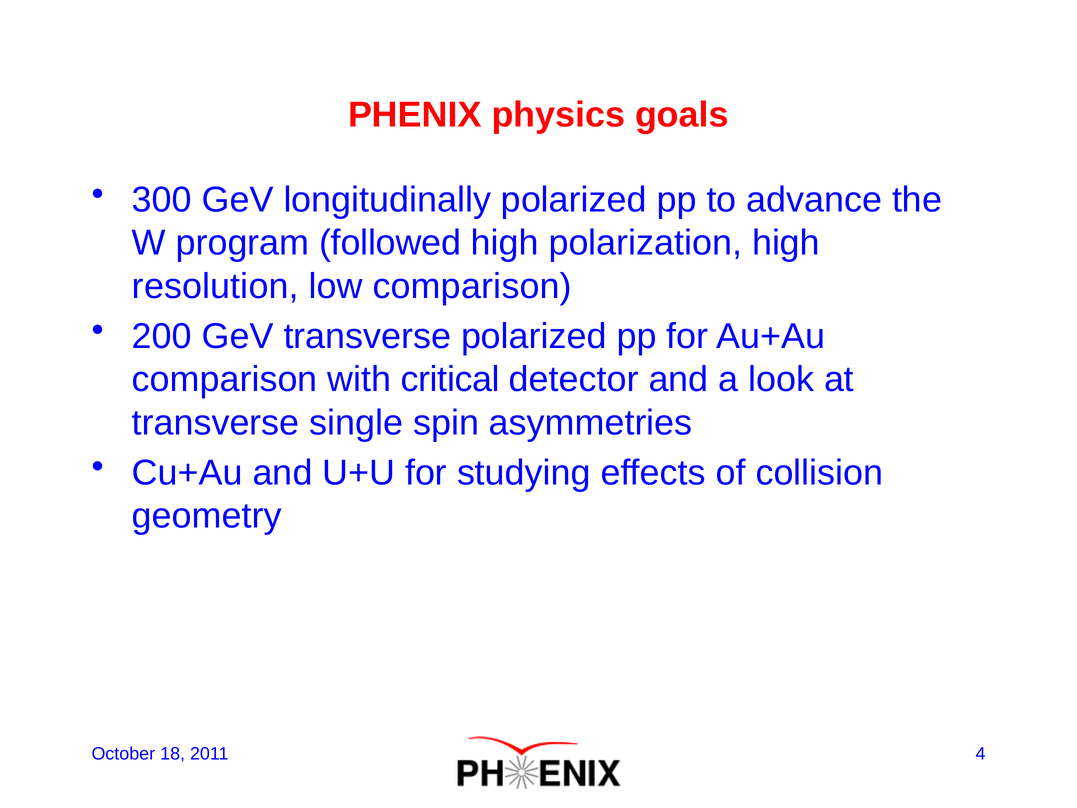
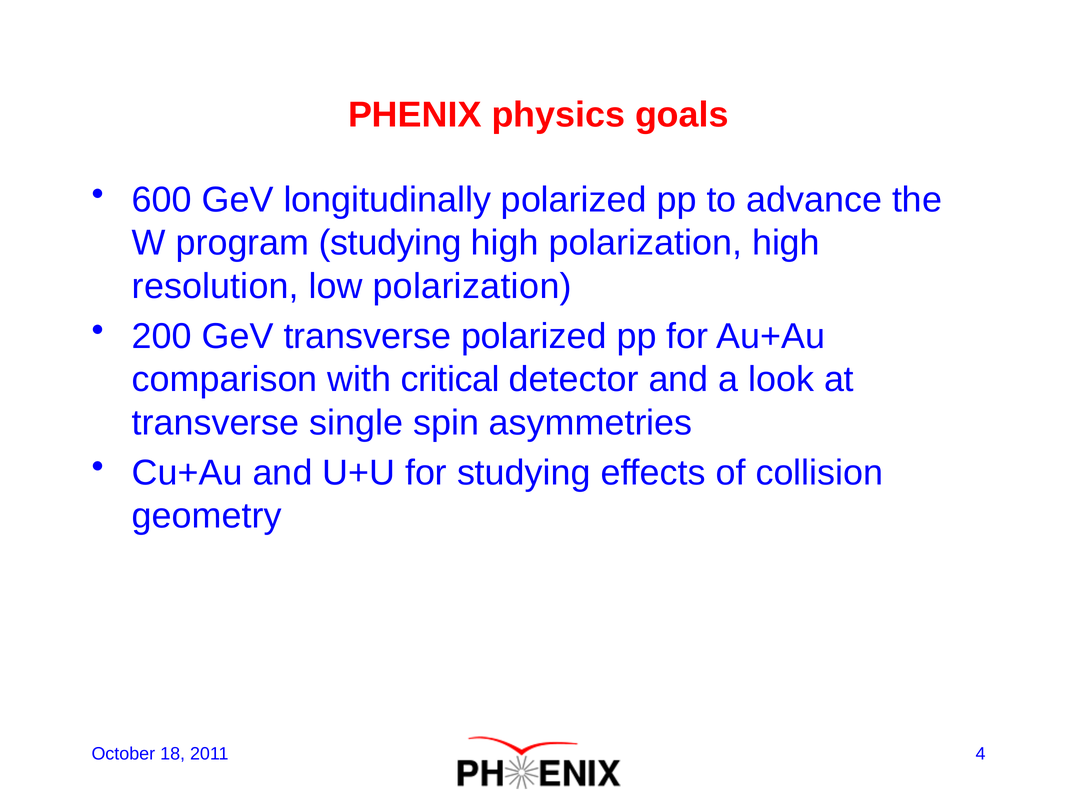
300: 300 -> 600 (162, 200)
program followed: followed -> studying (390, 243)
low comparison: comparison -> polarization (472, 286)
